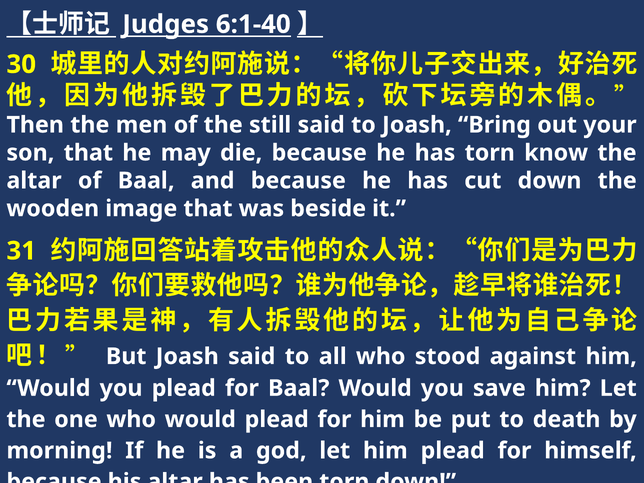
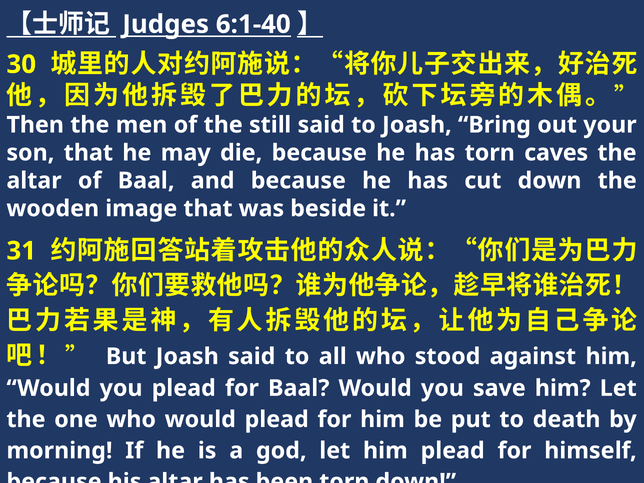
know: know -> caves (556, 153)
